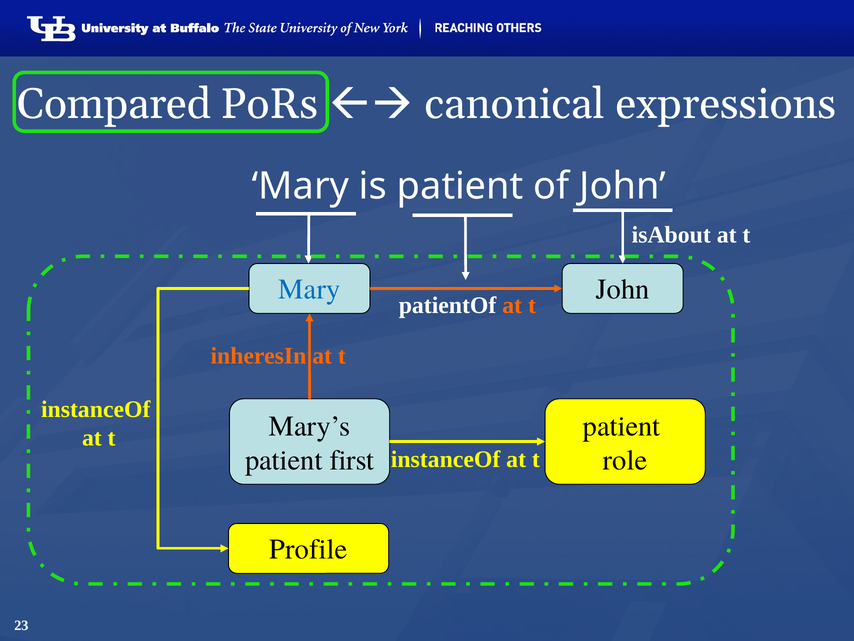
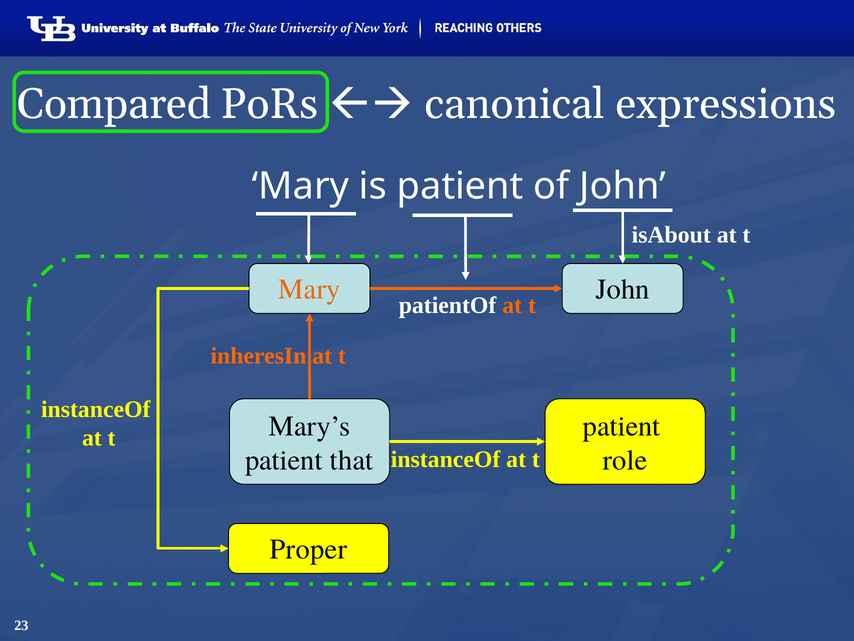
Mary colour: blue -> orange (309, 289)
first: first -> that (352, 460)
Profile: Profile -> Proper (308, 549)
